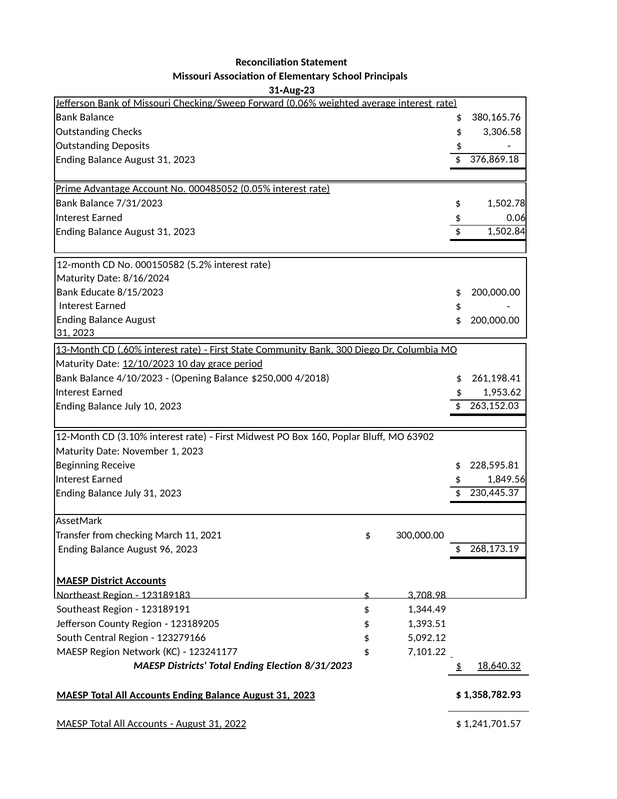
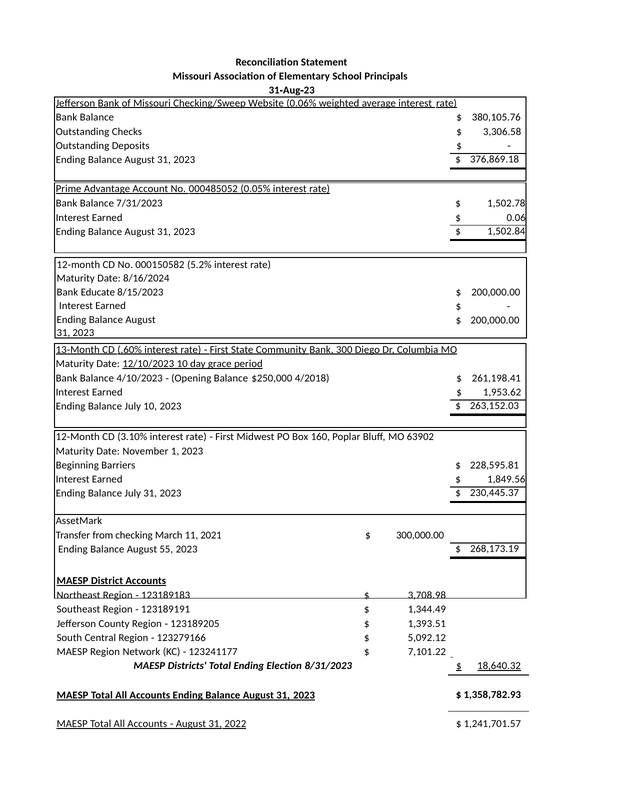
Forward: Forward -> Website (266, 103)
380,165.76: 380,165.76 -> 380,105.76 (496, 117)
Receive: Receive -> Barriers (118, 465)
96: 96 -> 55 (166, 549)
